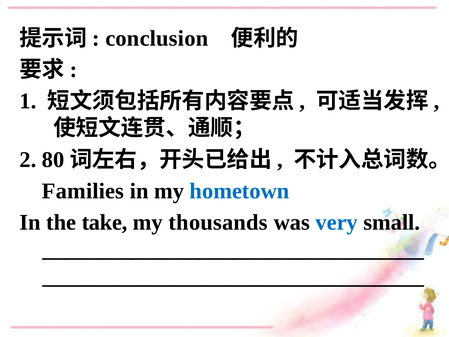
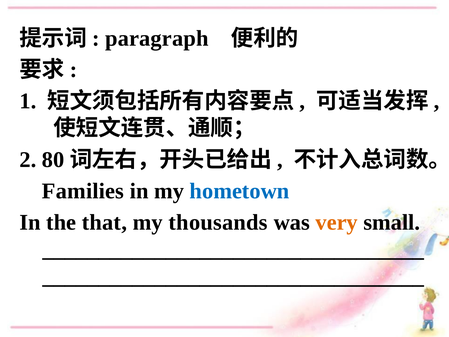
conclusion: conclusion -> paragraph (157, 38)
take: take -> that (104, 222)
very colour: blue -> orange (337, 222)
